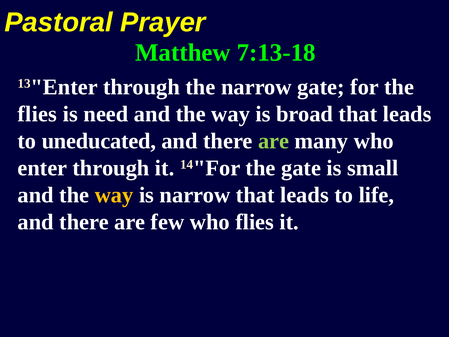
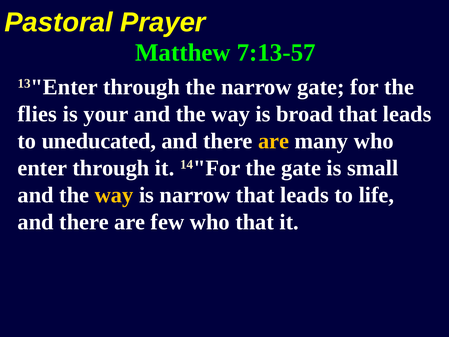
7:13-18: 7:13-18 -> 7:13-57 (276, 53)
need: need -> your (106, 114)
are colour: light green -> yellow (274, 141)
who flies: flies -> that (255, 222)
